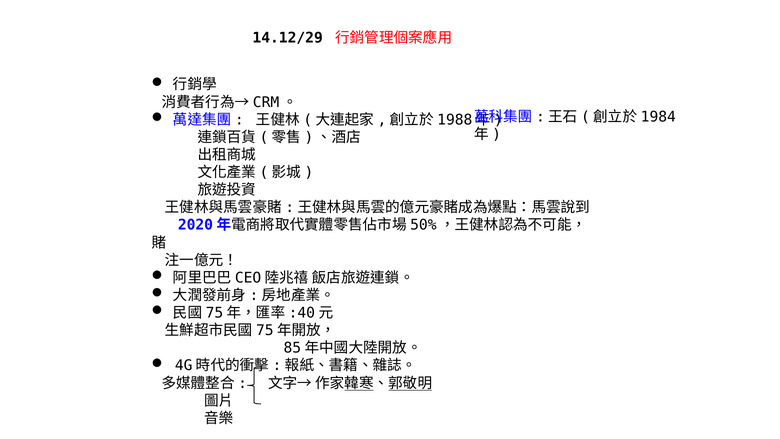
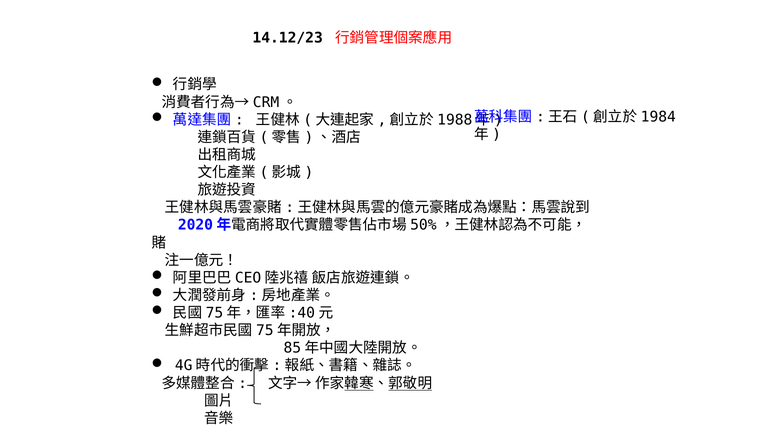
14.12/29: 14.12/29 -> 14.12/23 (288, 38)
